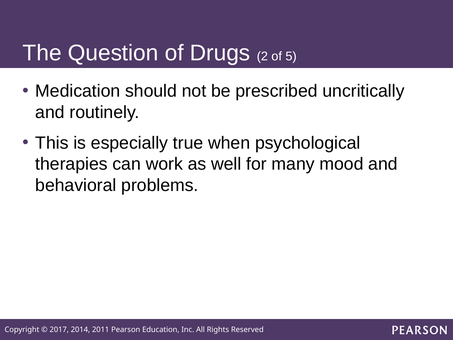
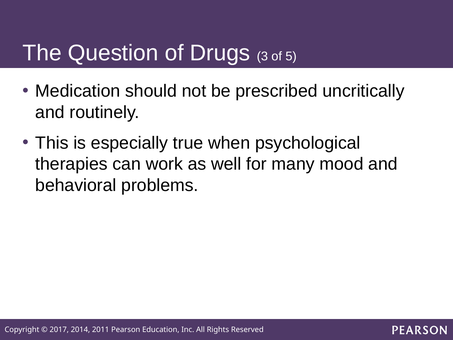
2: 2 -> 3 (262, 56)
